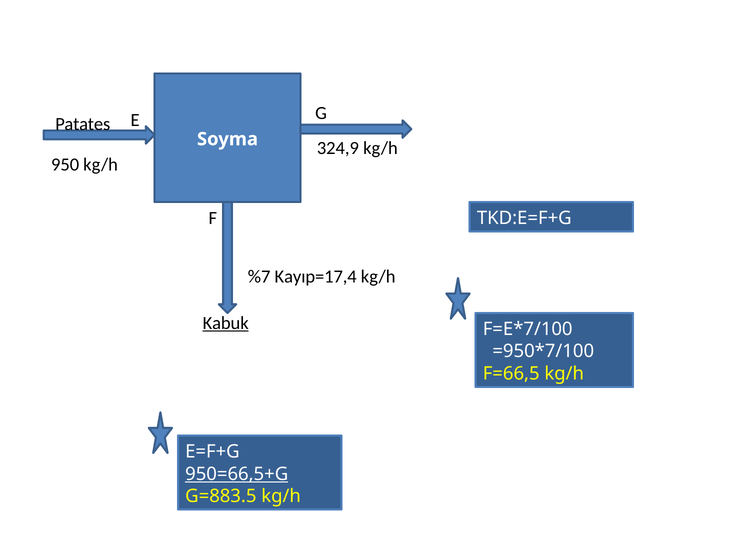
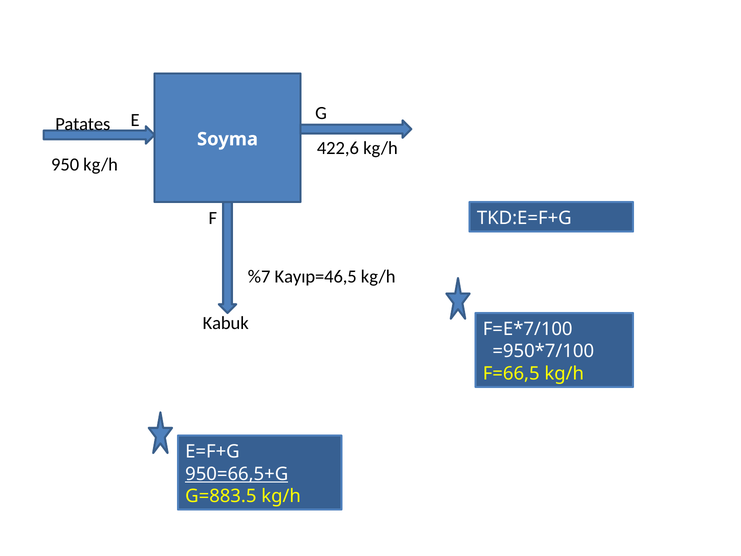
324,9: 324,9 -> 422,6 (338, 148)
Kayıp=17,4: Kayıp=17,4 -> Kayıp=46,5 (316, 276)
Kabuk underline: present -> none (226, 323)
